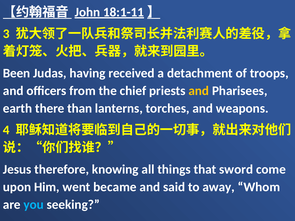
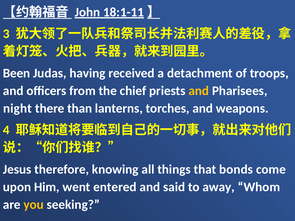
earth: earth -> night (17, 108)
sword: sword -> bonds (236, 169)
became: became -> entered (115, 187)
you colour: light blue -> yellow (34, 205)
